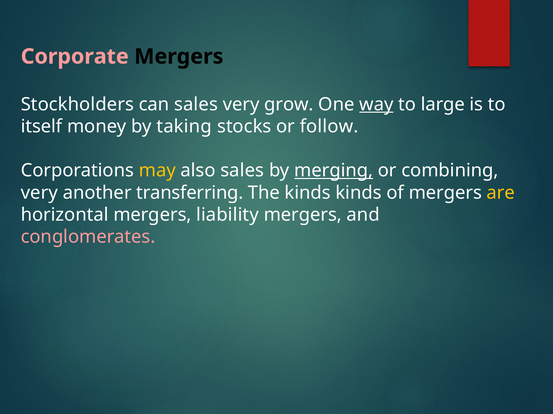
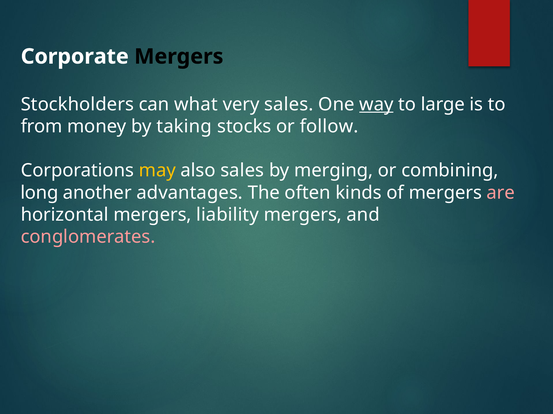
Corporate colour: pink -> white (75, 57)
can sales: sales -> what (196, 105)
very grow: grow -> sales (289, 105)
itself: itself -> from (42, 127)
merging underline: present -> none (334, 171)
very: very -> long (39, 193)
transferring: transferring -> advantages (190, 193)
The kinds: kinds -> often (308, 193)
are colour: yellow -> pink (501, 193)
